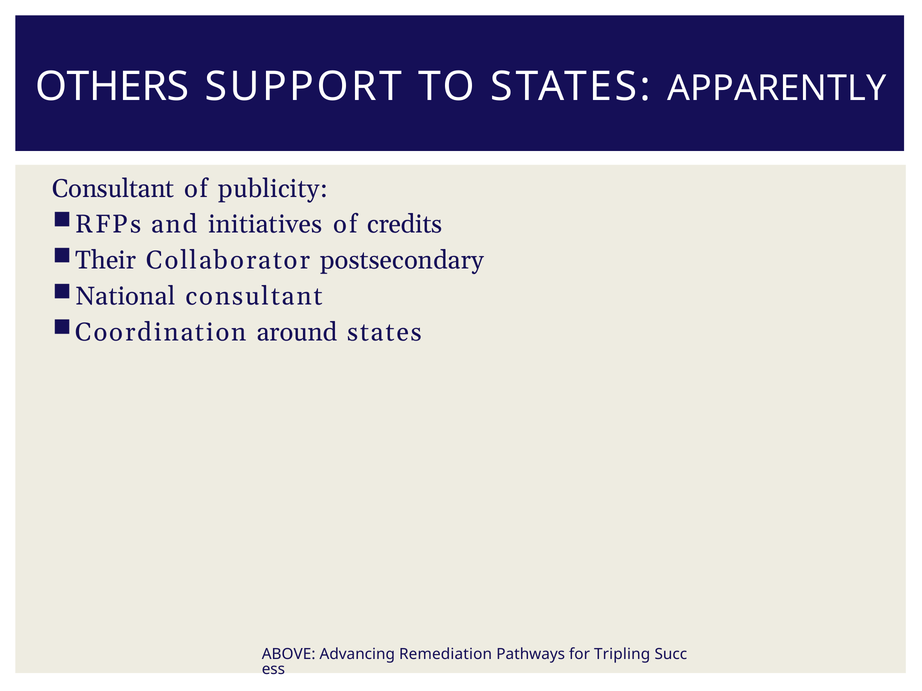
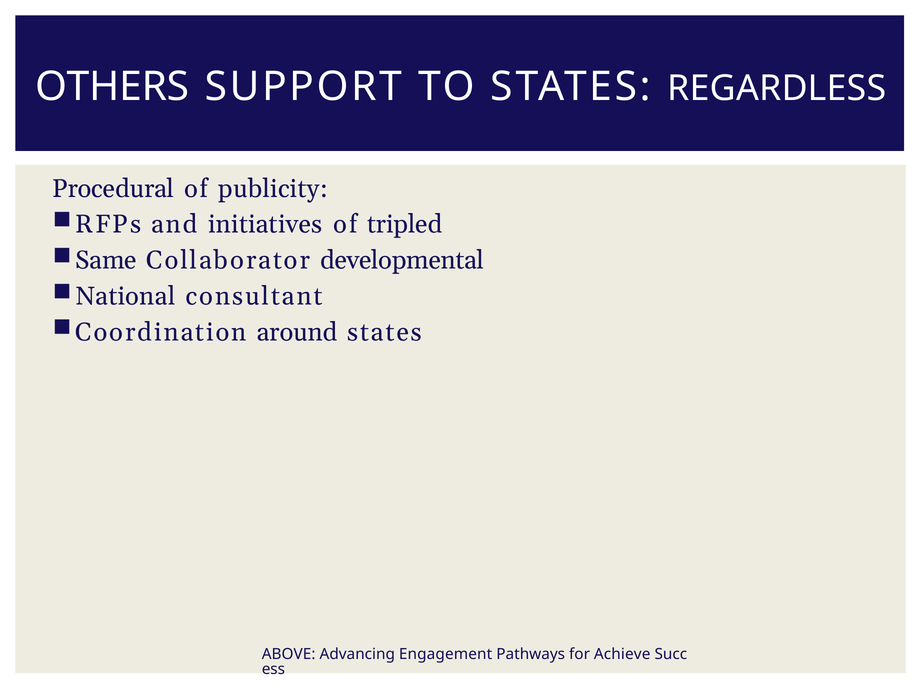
APPARENTLY: APPARENTLY -> REGARDLESS (777, 88)
Consultant: Consultant -> Procedural (113, 189)
credits: credits -> tripled (405, 225)
Their: Their -> Same (106, 261)
postsecondary: postsecondary -> developmental (402, 261)
Remediation: Remediation -> Engagement (446, 655)
Tripling: Tripling -> Achieve (622, 655)
